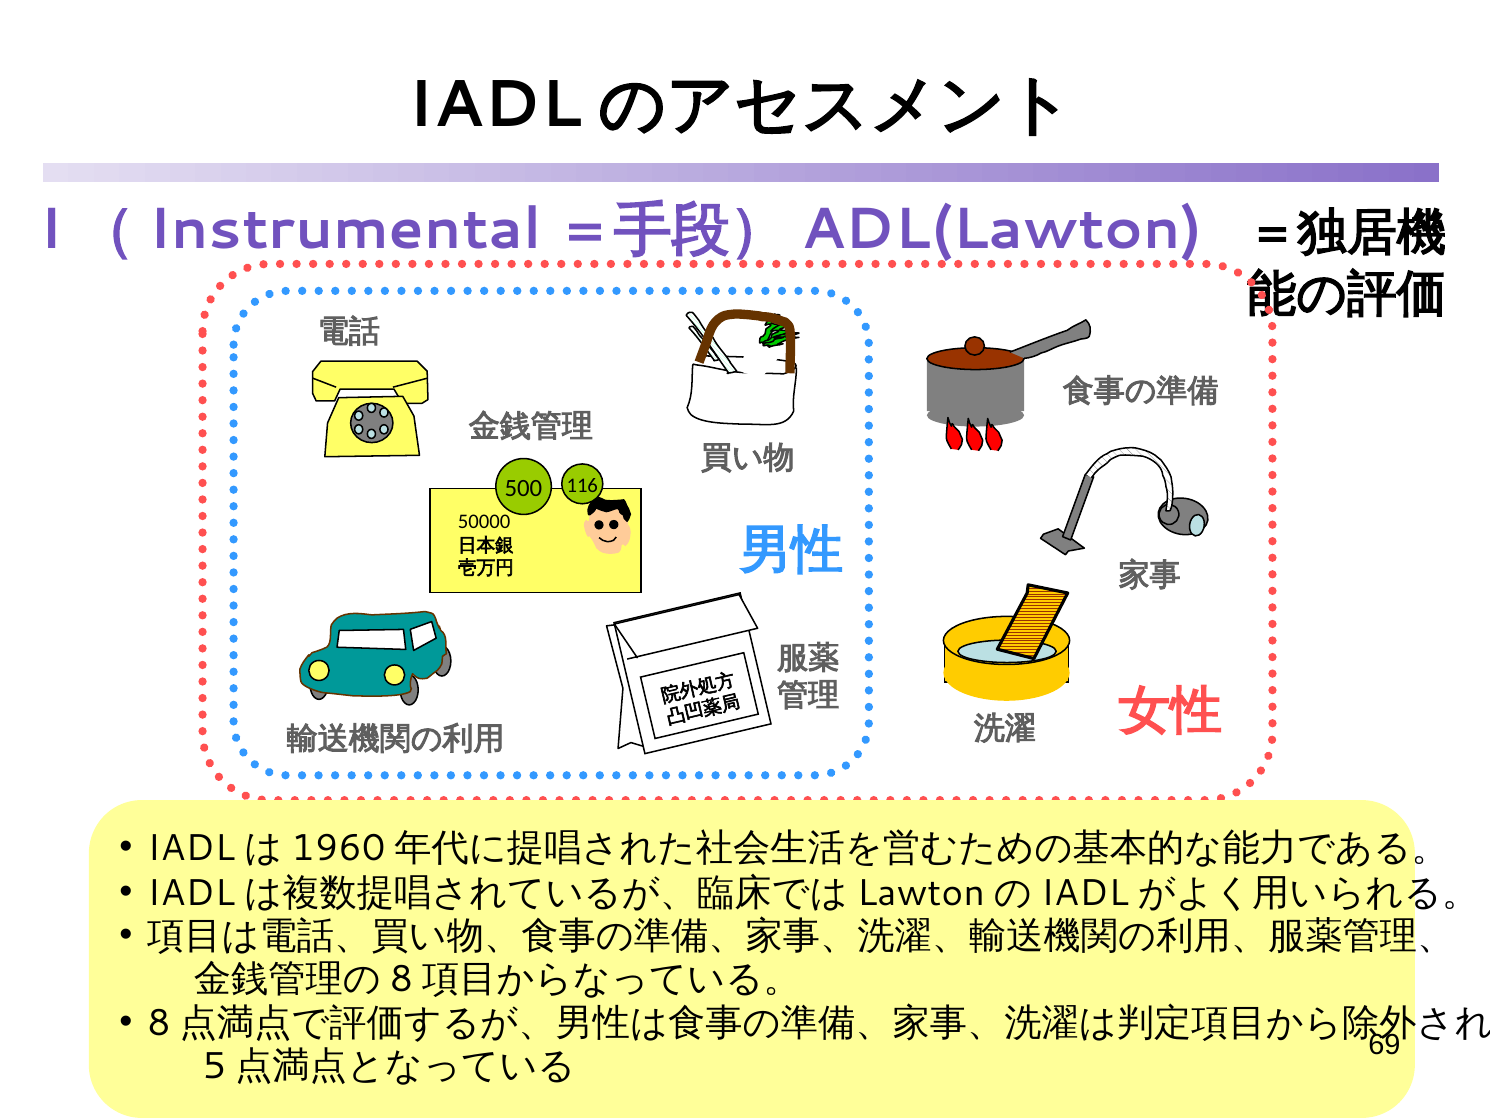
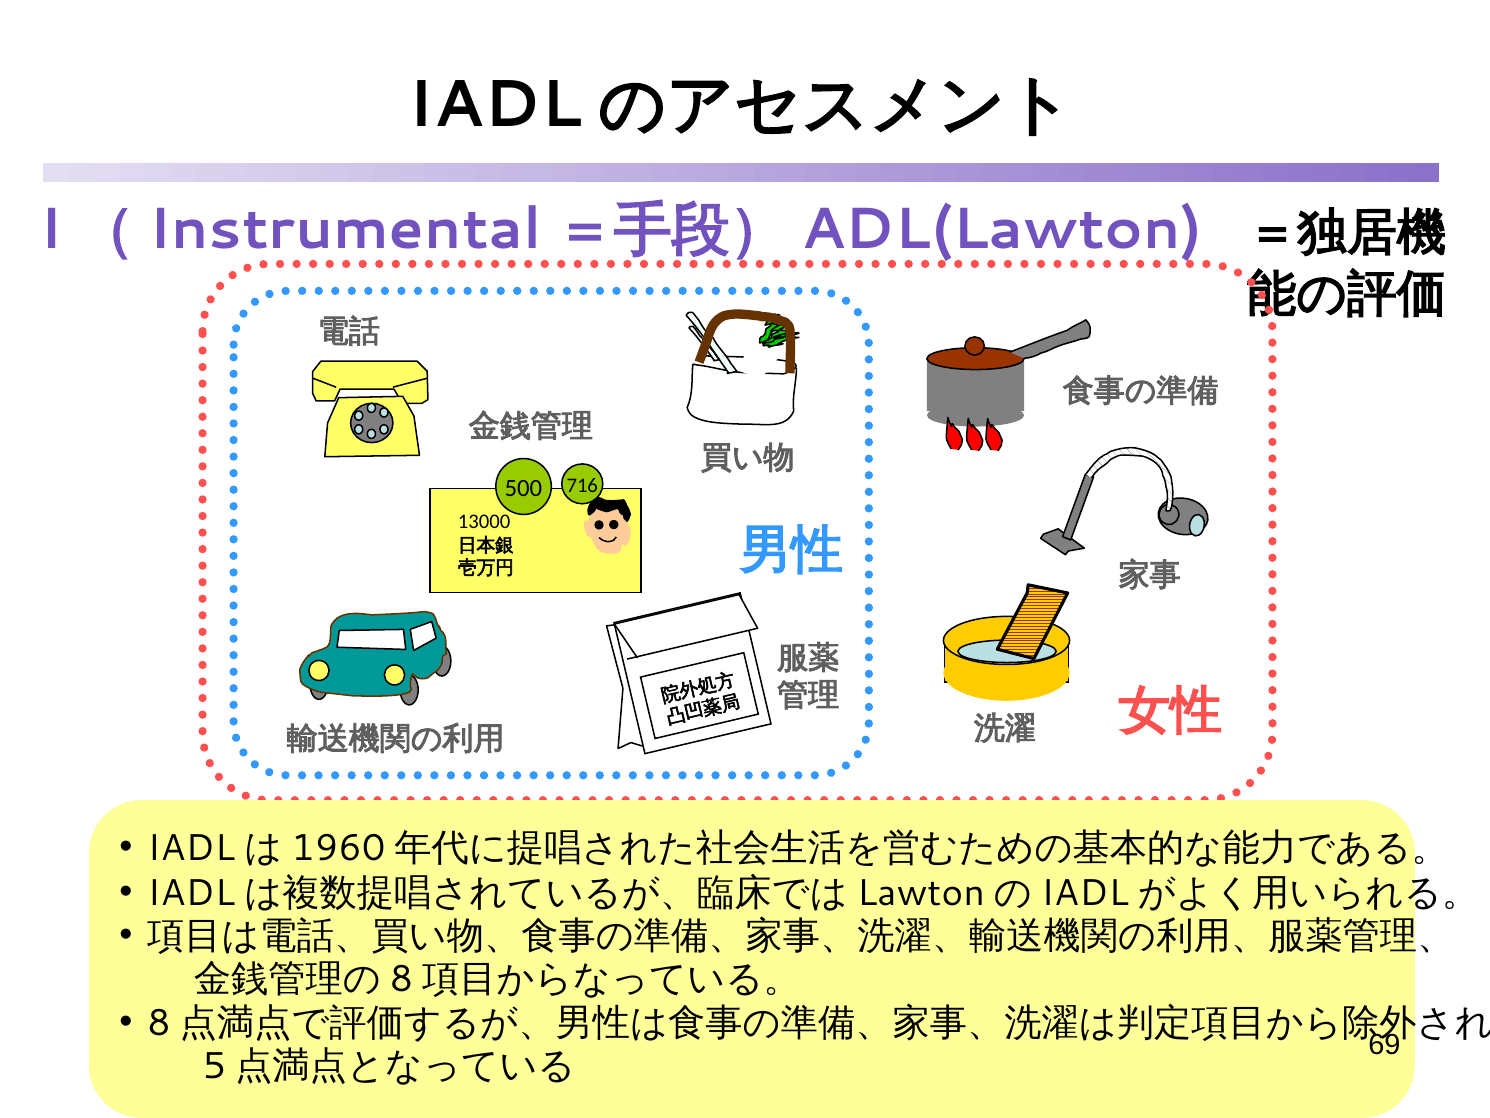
116: 116 -> 716 (582, 485)
50000: 50000 -> 13000 (484, 521)
